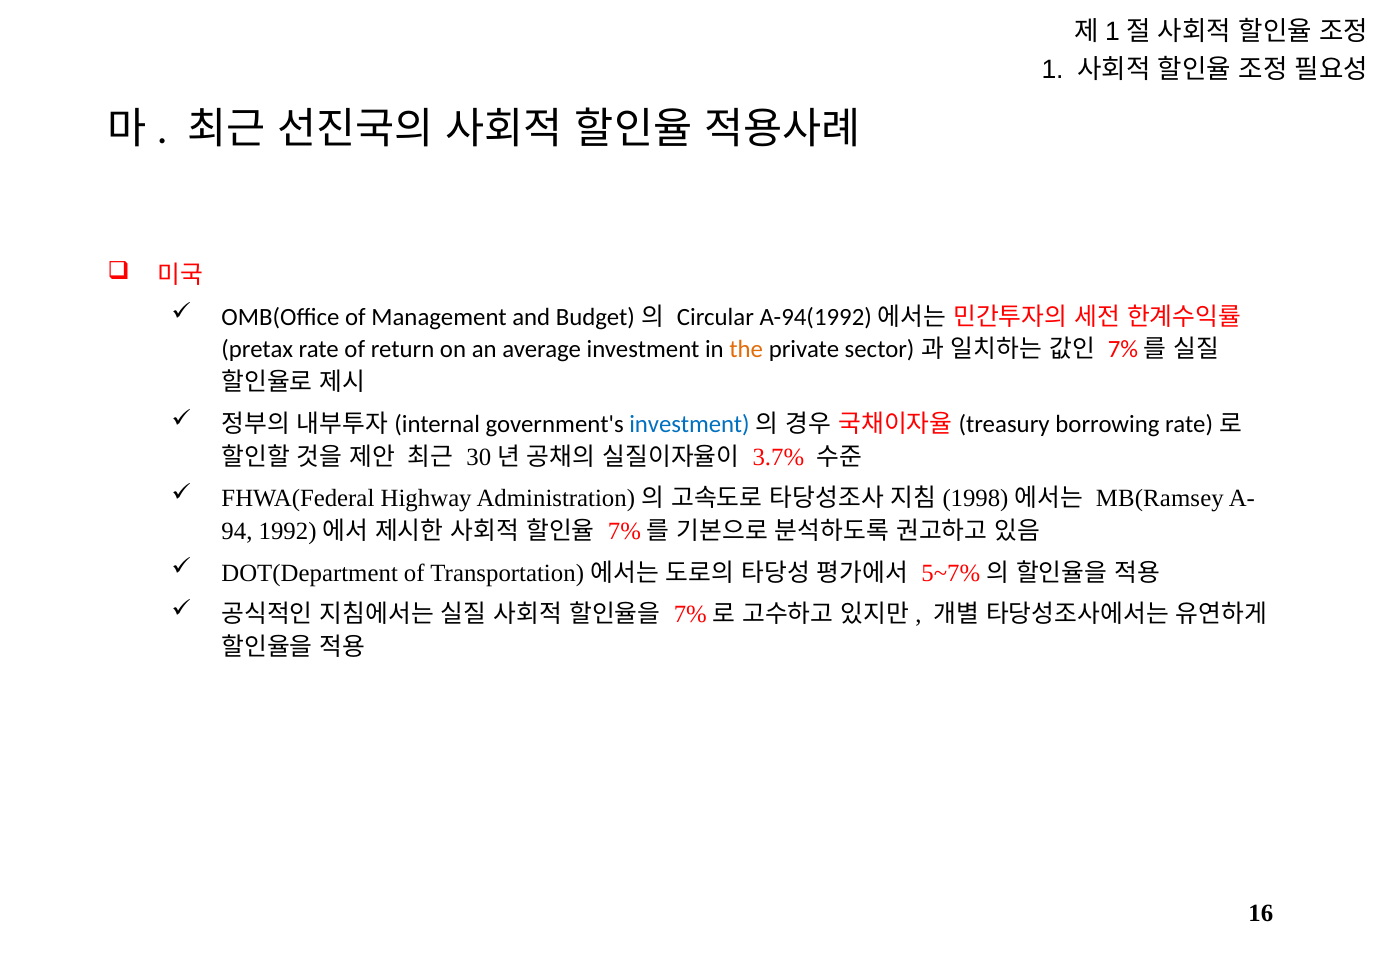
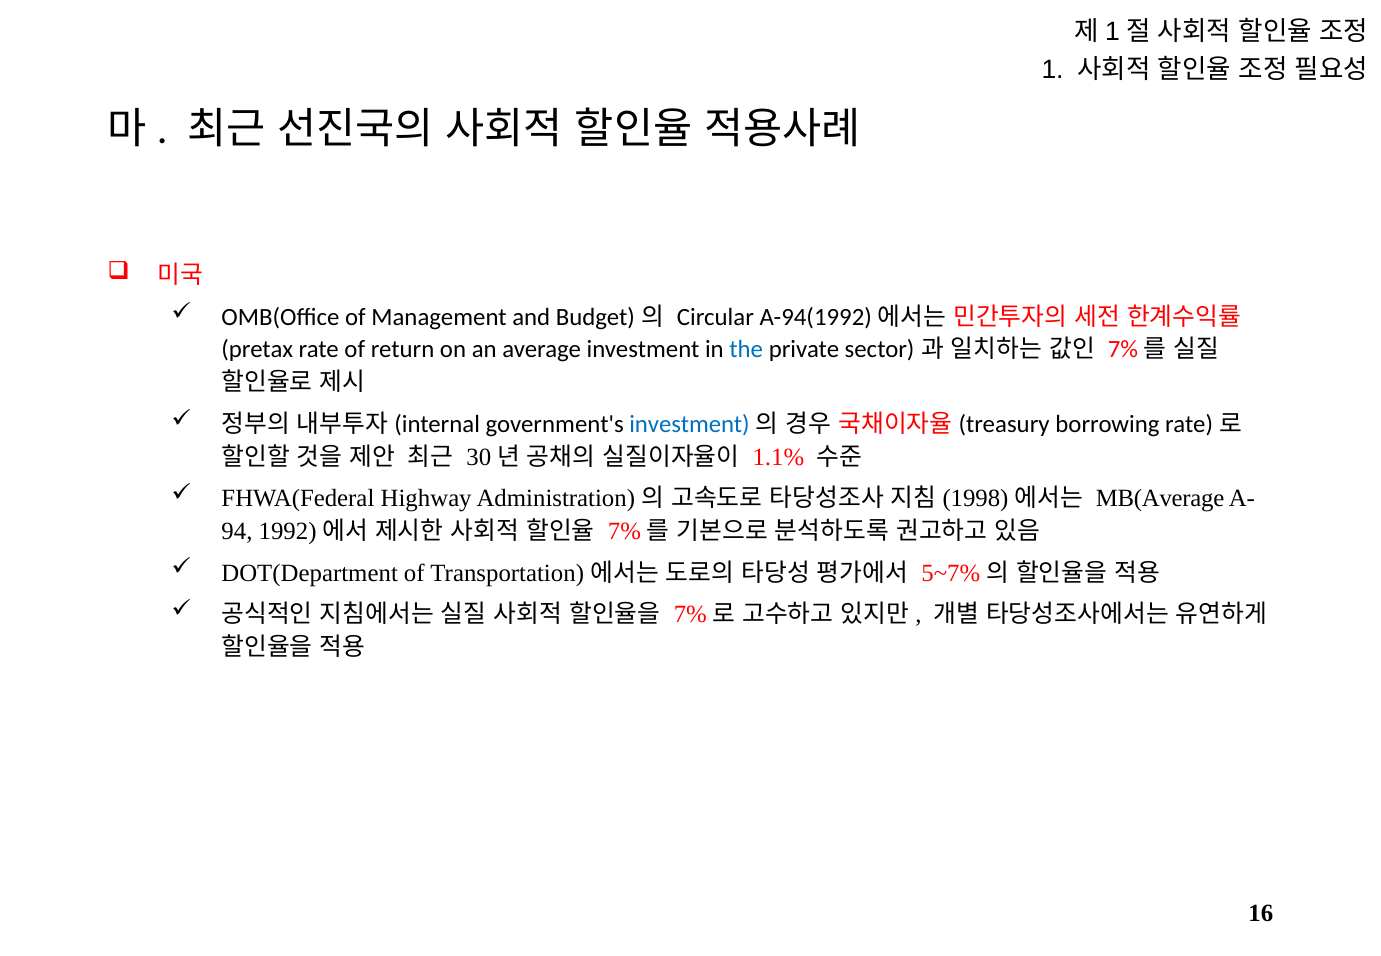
the colour: orange -> blue (746, 350)
3.7%: 3.7% -> 1.1% (778, 457)
MB(Ramsey: MB(Ramsey -> MB(Average (1160, 499)
